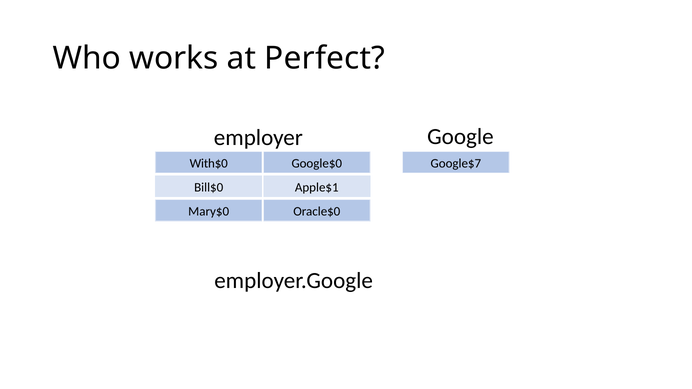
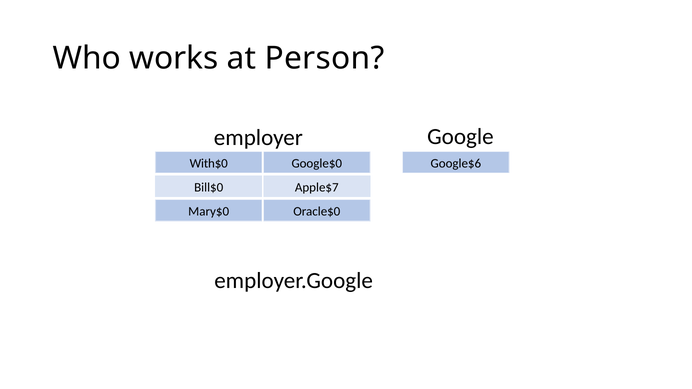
Perfect: Perfect -> Person (325, 58)
Google$7: Google$7 -> Google$6 (456, 163)
Apple$1: Apple$1 -> Apple$7 (317, 187)
